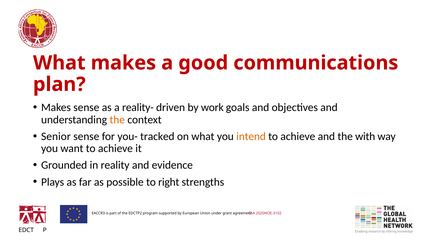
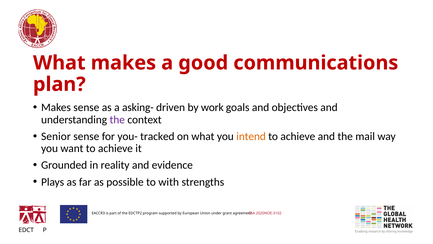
reality-: reality- -> asking- (138, 107)
the colour: orange -> purple (117, 119)
with: with -> mail (365, 136)
right: right -> with (169, 182)
